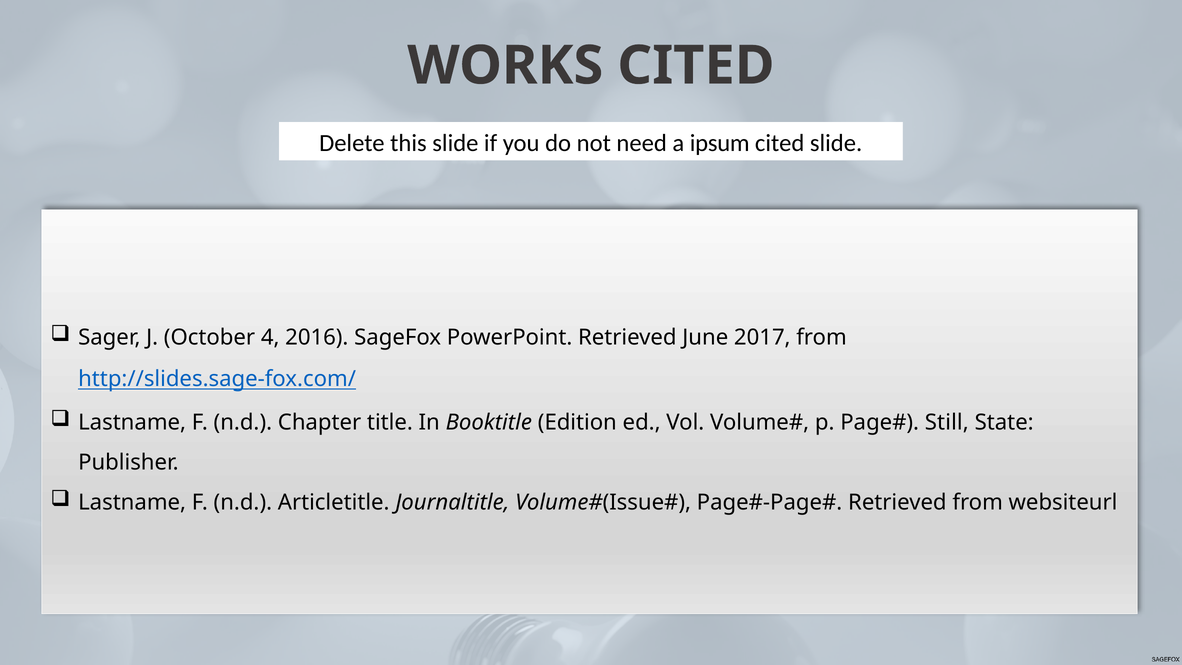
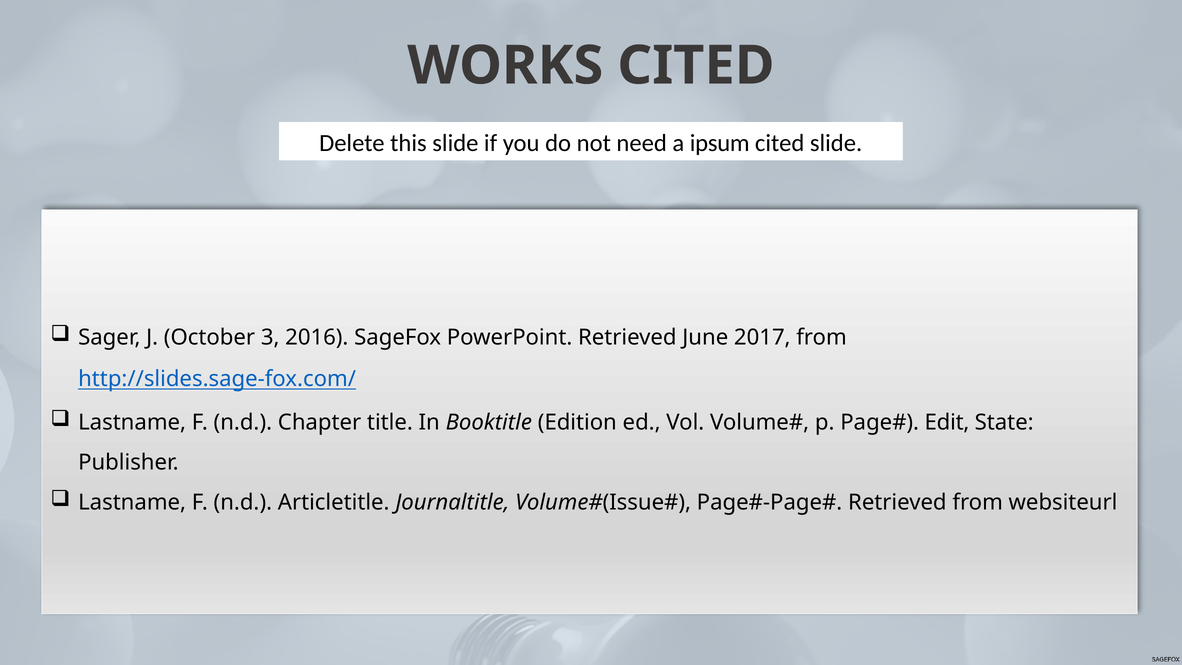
4: 4 -> 3 (270, 337)
Still: Still -> Edit (947, 422)
